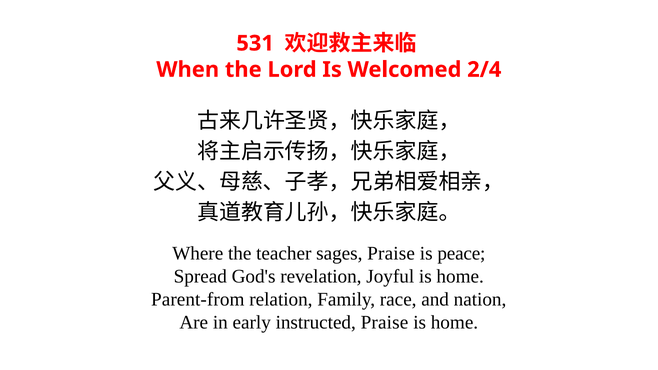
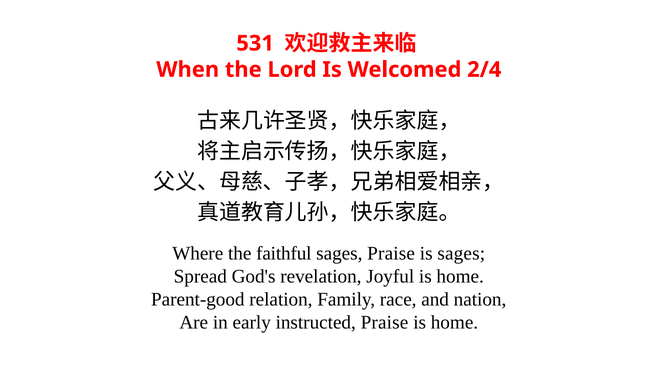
teacher: teacher -> faithful (284, 253)
is peace: peace -> sages (461, 253)
Parent-from: Parent-from -> Parent-good (198, 300)
